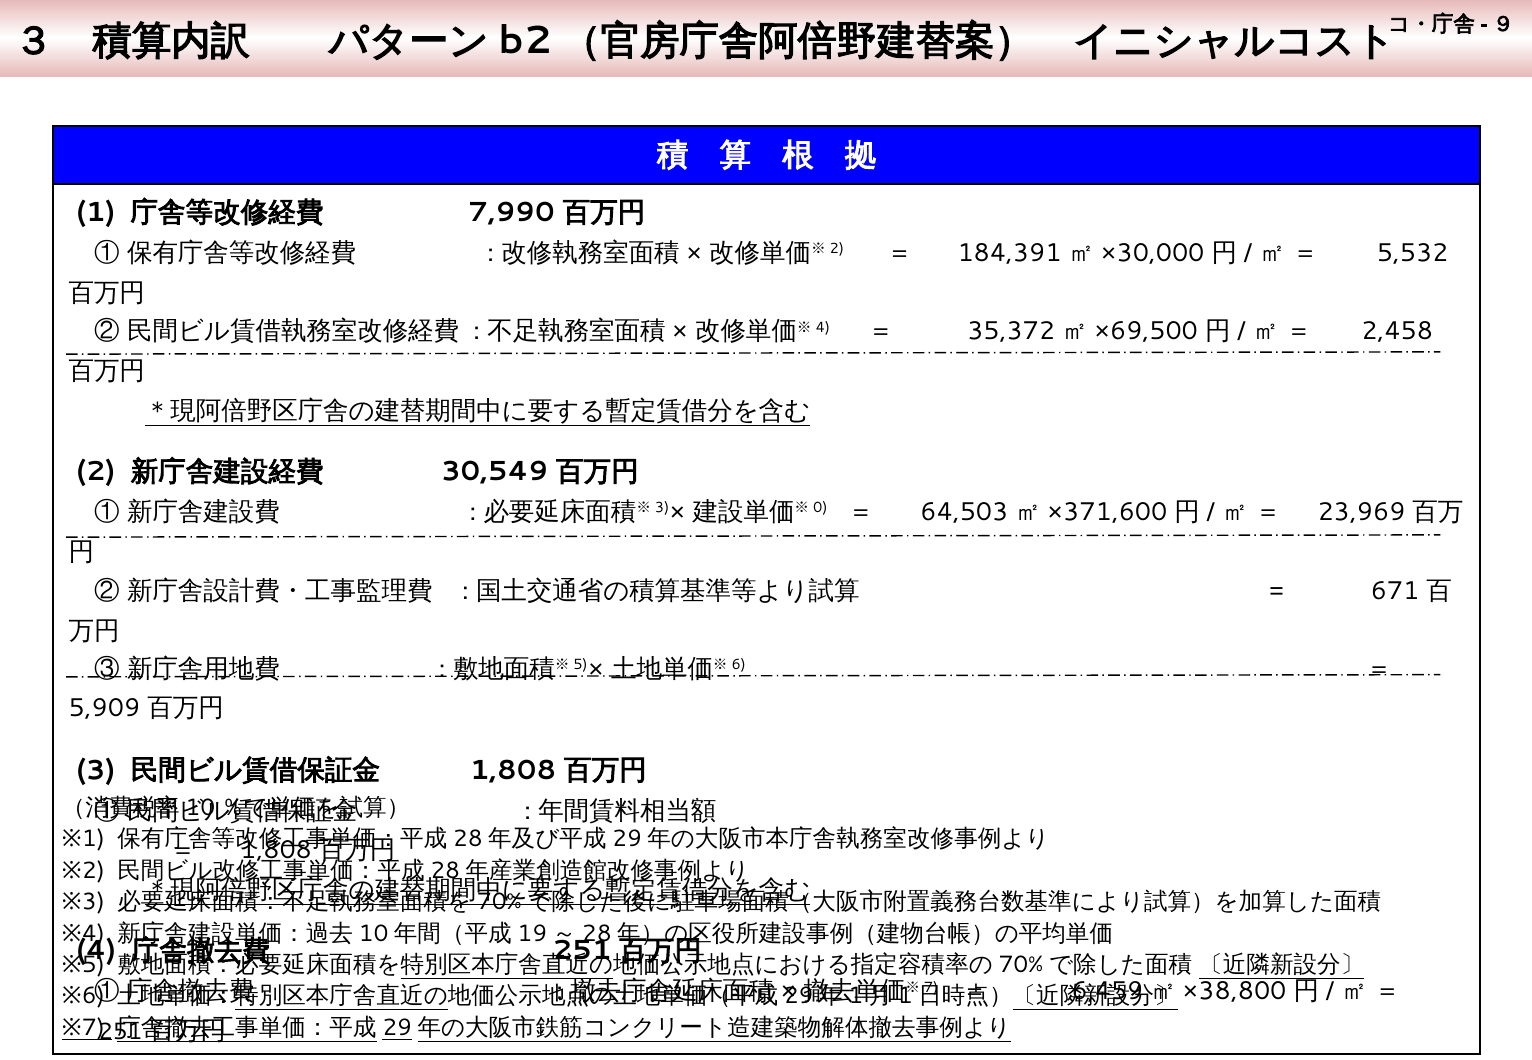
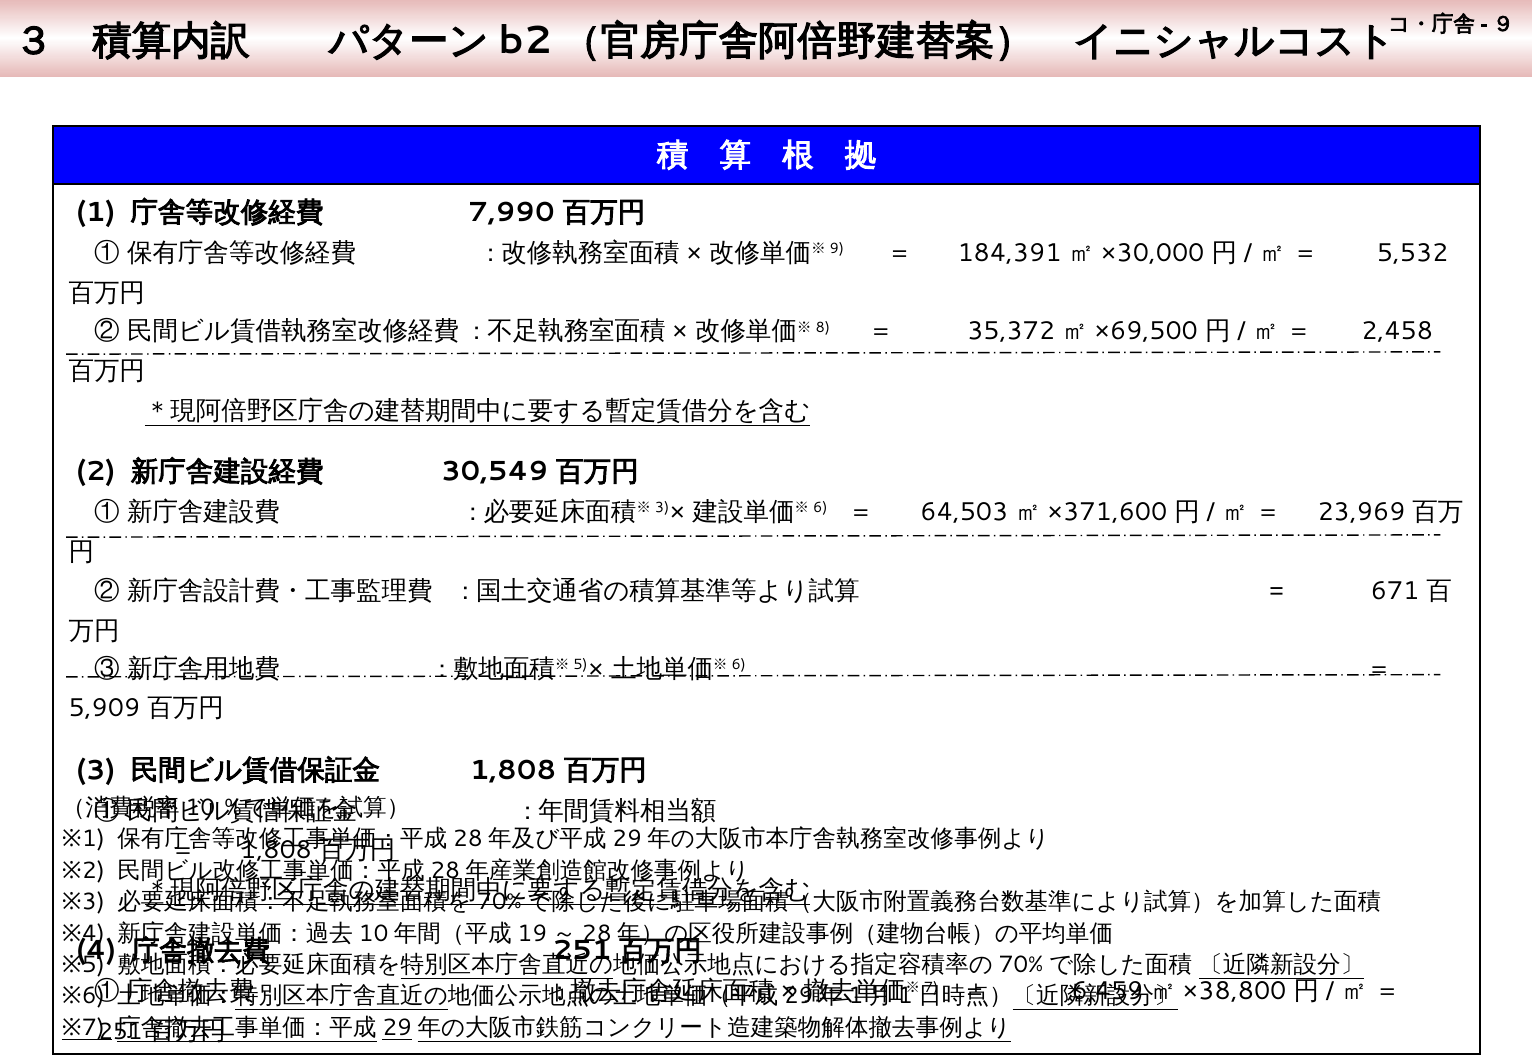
2: 2 -> 9 (837, 249)
4: 4 -> 8 (823, 328)
0: 0 -> 6 (820, 508)
